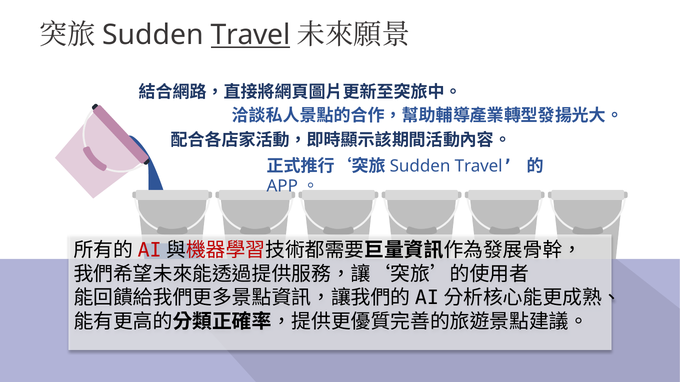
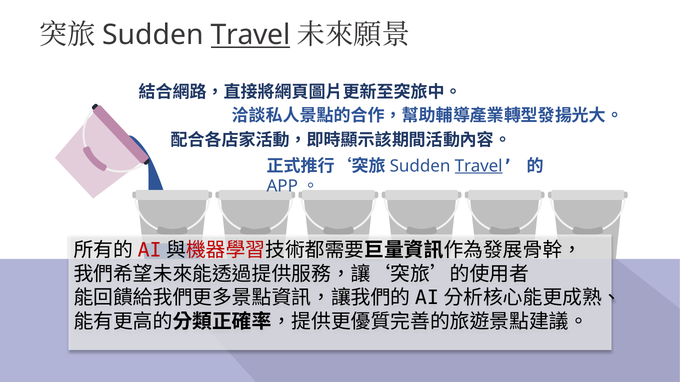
Travel underline: none -> present (479, 166)
